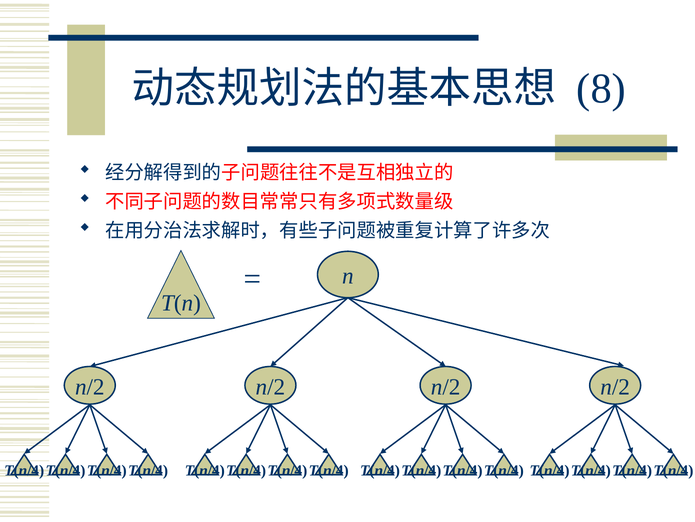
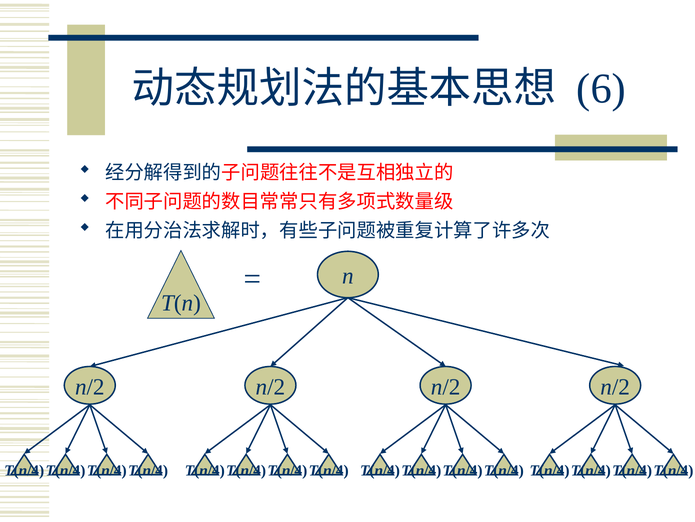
8: 8 -> 6 (601, 89)
